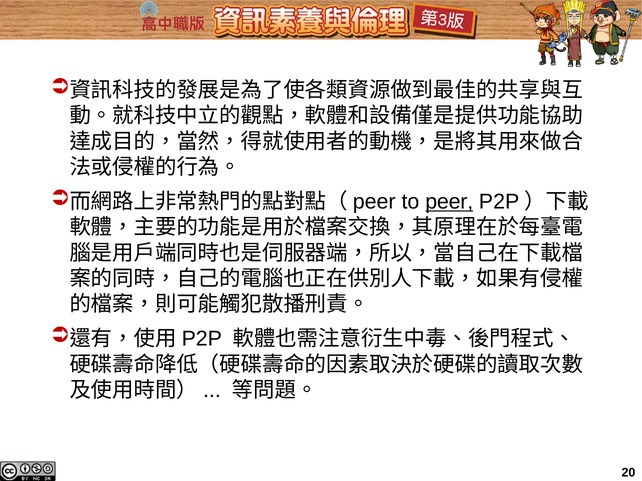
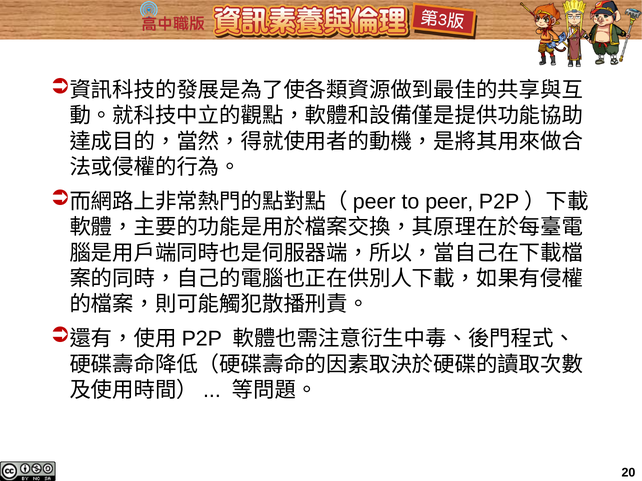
peer underline: present -> none (449, 202)
